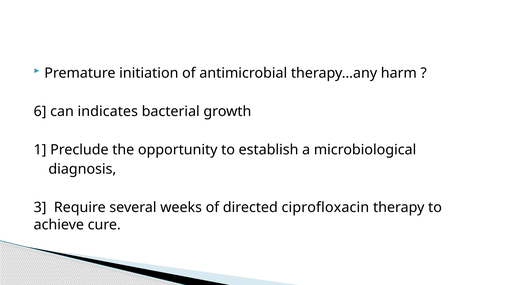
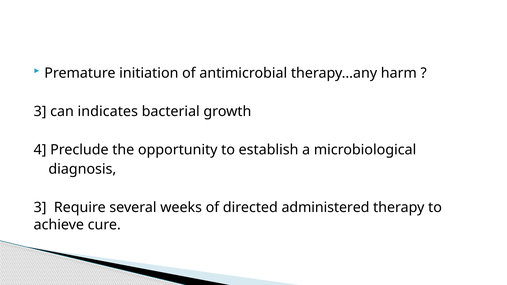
6: 6 -> 3 (40, 112)
1: 1 -> 4 (40, 150)
ciprofloxacin: ciprofloxacin -> administered (325, 208)
